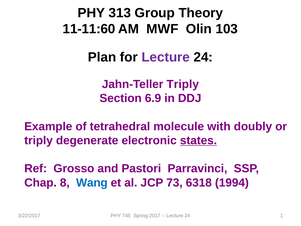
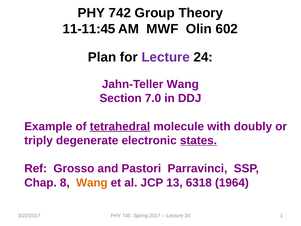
313: 313 -> 742 (120, 13)
11-11:60: 11-11:60 -> 11-11:45 (89, 29)
103: 103 -> 602 (227, 29)
Jahn-Teller Triply: Triply -> Wang (183, 84)
6.9: 6.9 -> 7.0 (153, 98)
tetrahedral underline: none -> present (120, 126)
Wang colour: blue -> orange (92, 182)
73: 73 -> 13 (174, 182)
1994: 1994 -> 1964 (232, 182)
